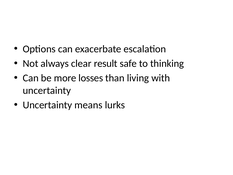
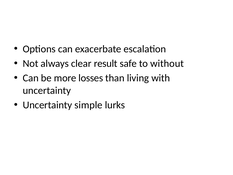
thinking: thinking -> without (167, 63)
means: means -> simple (88, 105)
